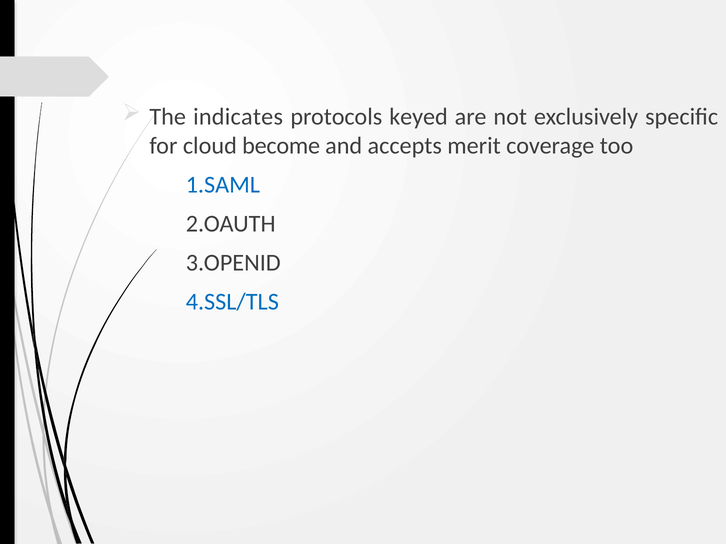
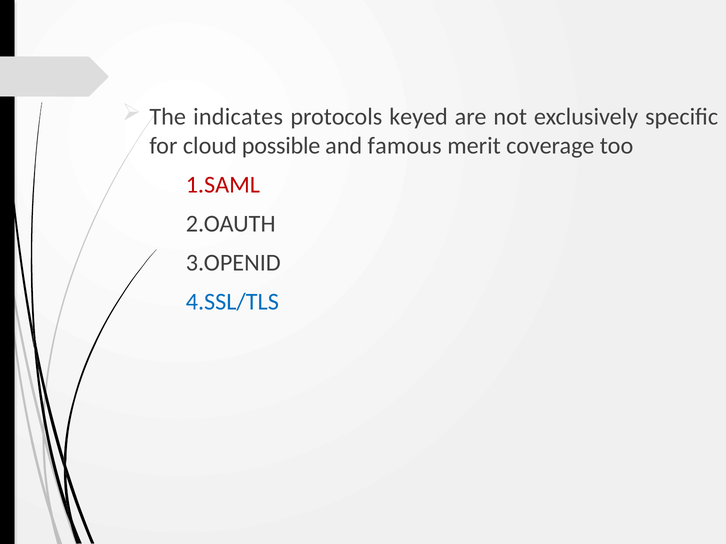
become: become -> possible (281, 146)
accepts: accepts -> famous (405, 146)
1.SAML colour: blue -> red (223, 185)
